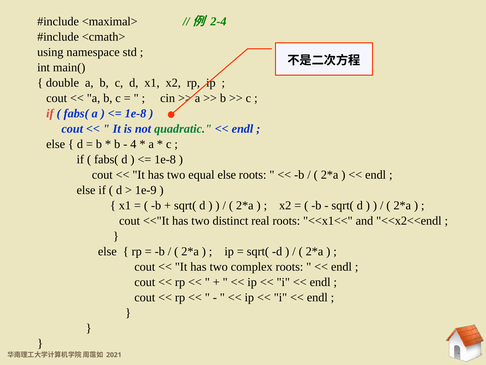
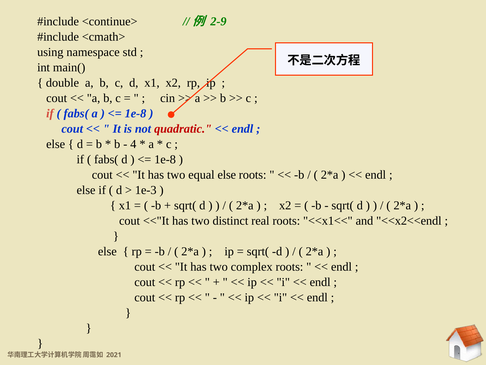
<maximal>: <maximal> -> <continue> (110, 21)
2-4: 2-4 -> 2-9 (218, 21)
quadratic colour: green -> red (183, 129)
1e-9: 1e-9 -> 1e-3 (146, 190)
